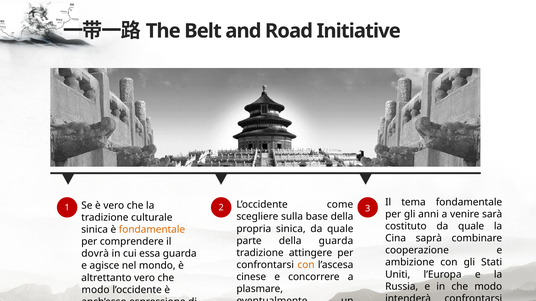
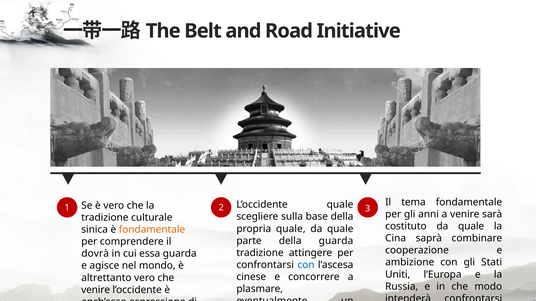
L’occidente come: come -> quale (340, 205)
propria sinica: sinica -> quale (291, 229)
con colour: orange -> blue (306, 265)
modo: modo -> venire (96, 290)
